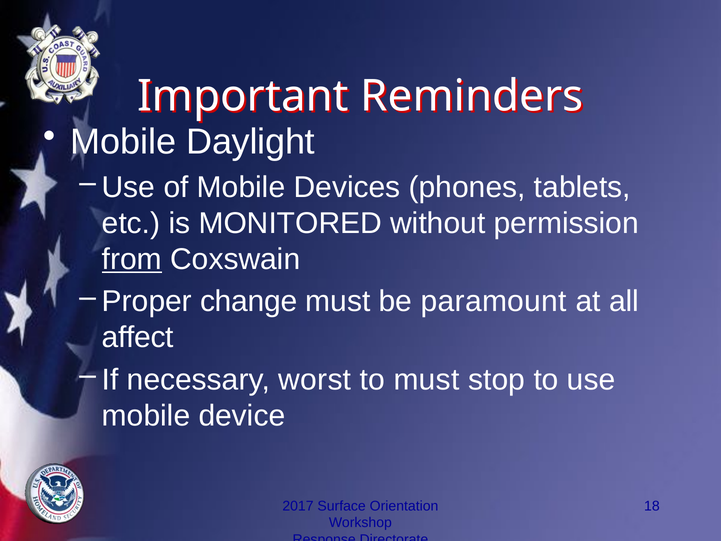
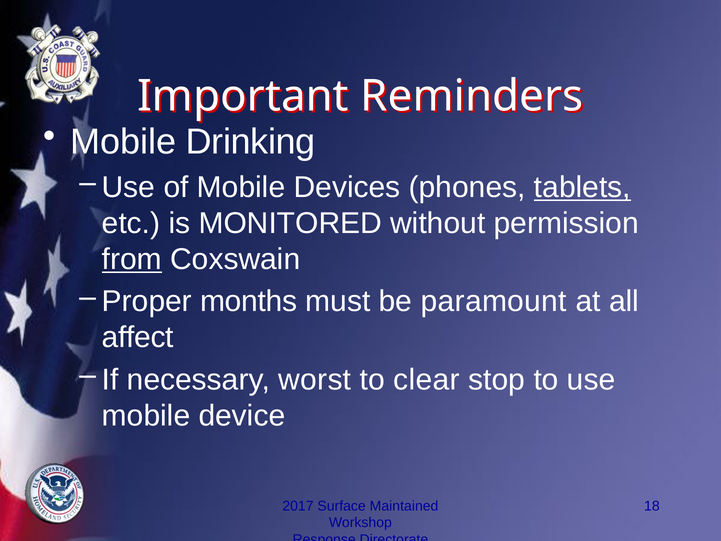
Daylight: Daylight -> Drinking (251, 142)
tablets underline: none -> present (582, 187)
change: change -> months (249, 301)
to must: must -> clear (427, 379)
Orientation: Orientation -> Maintained (404, 506)
